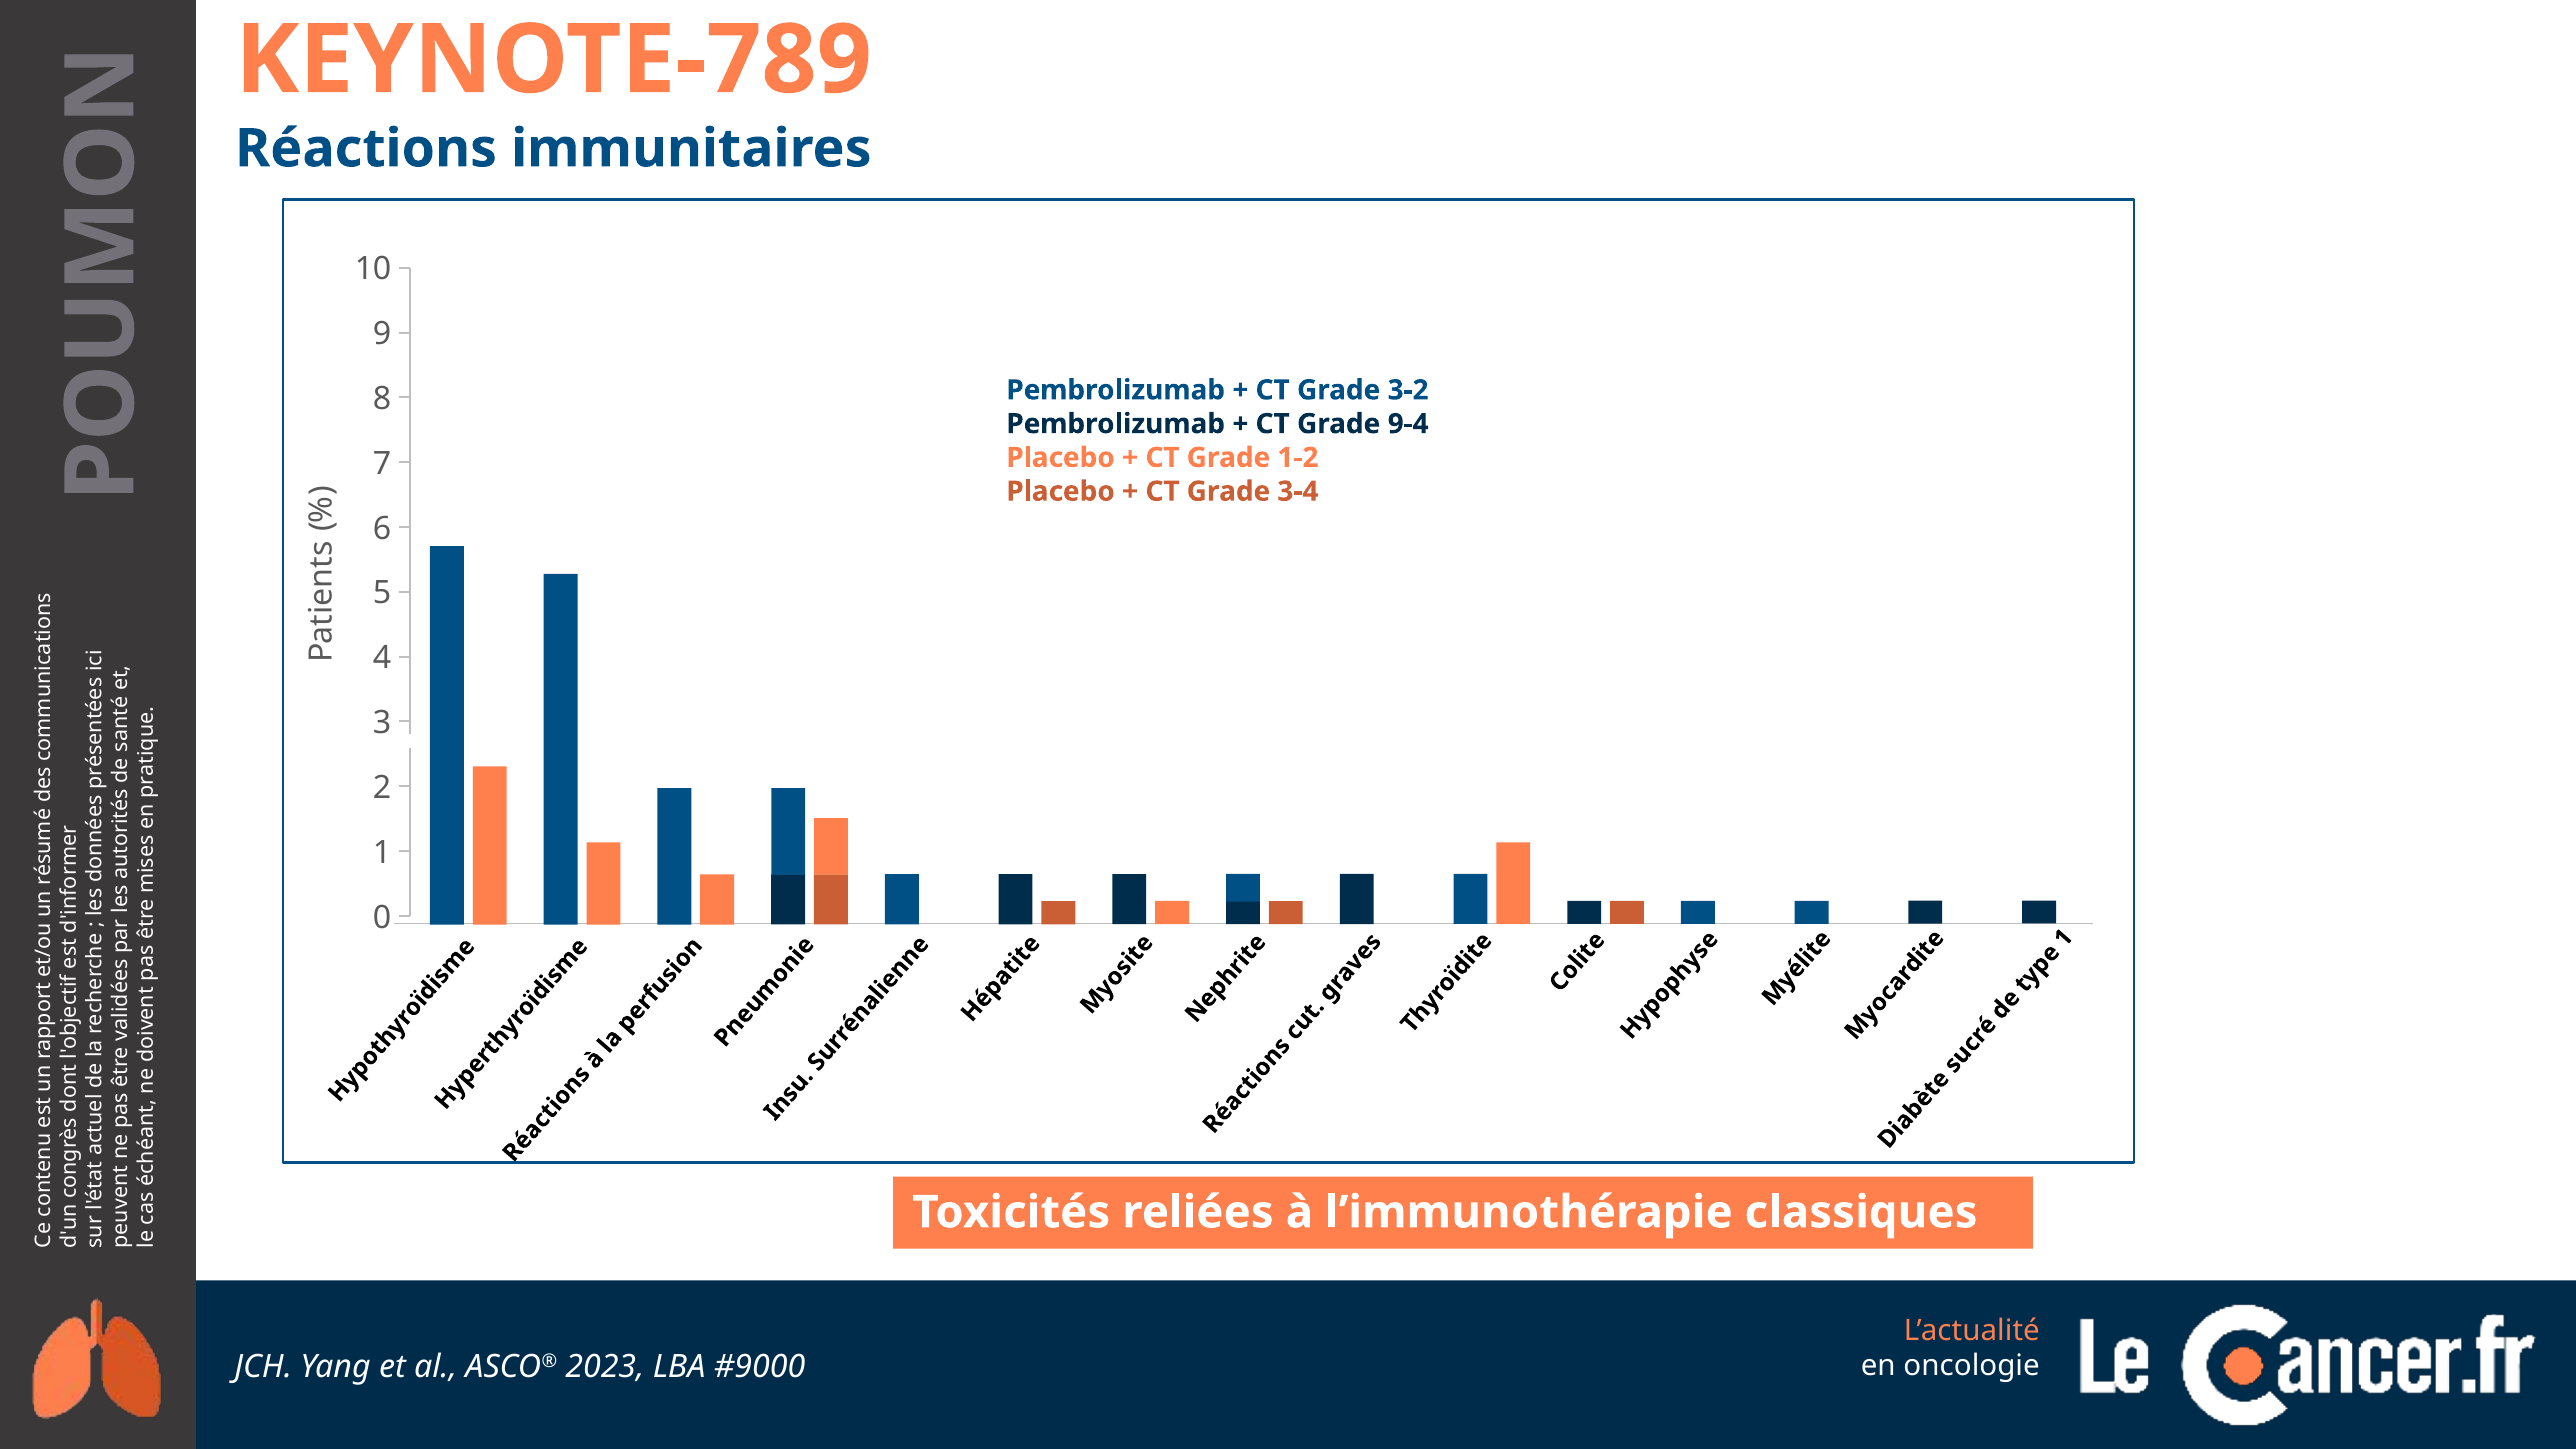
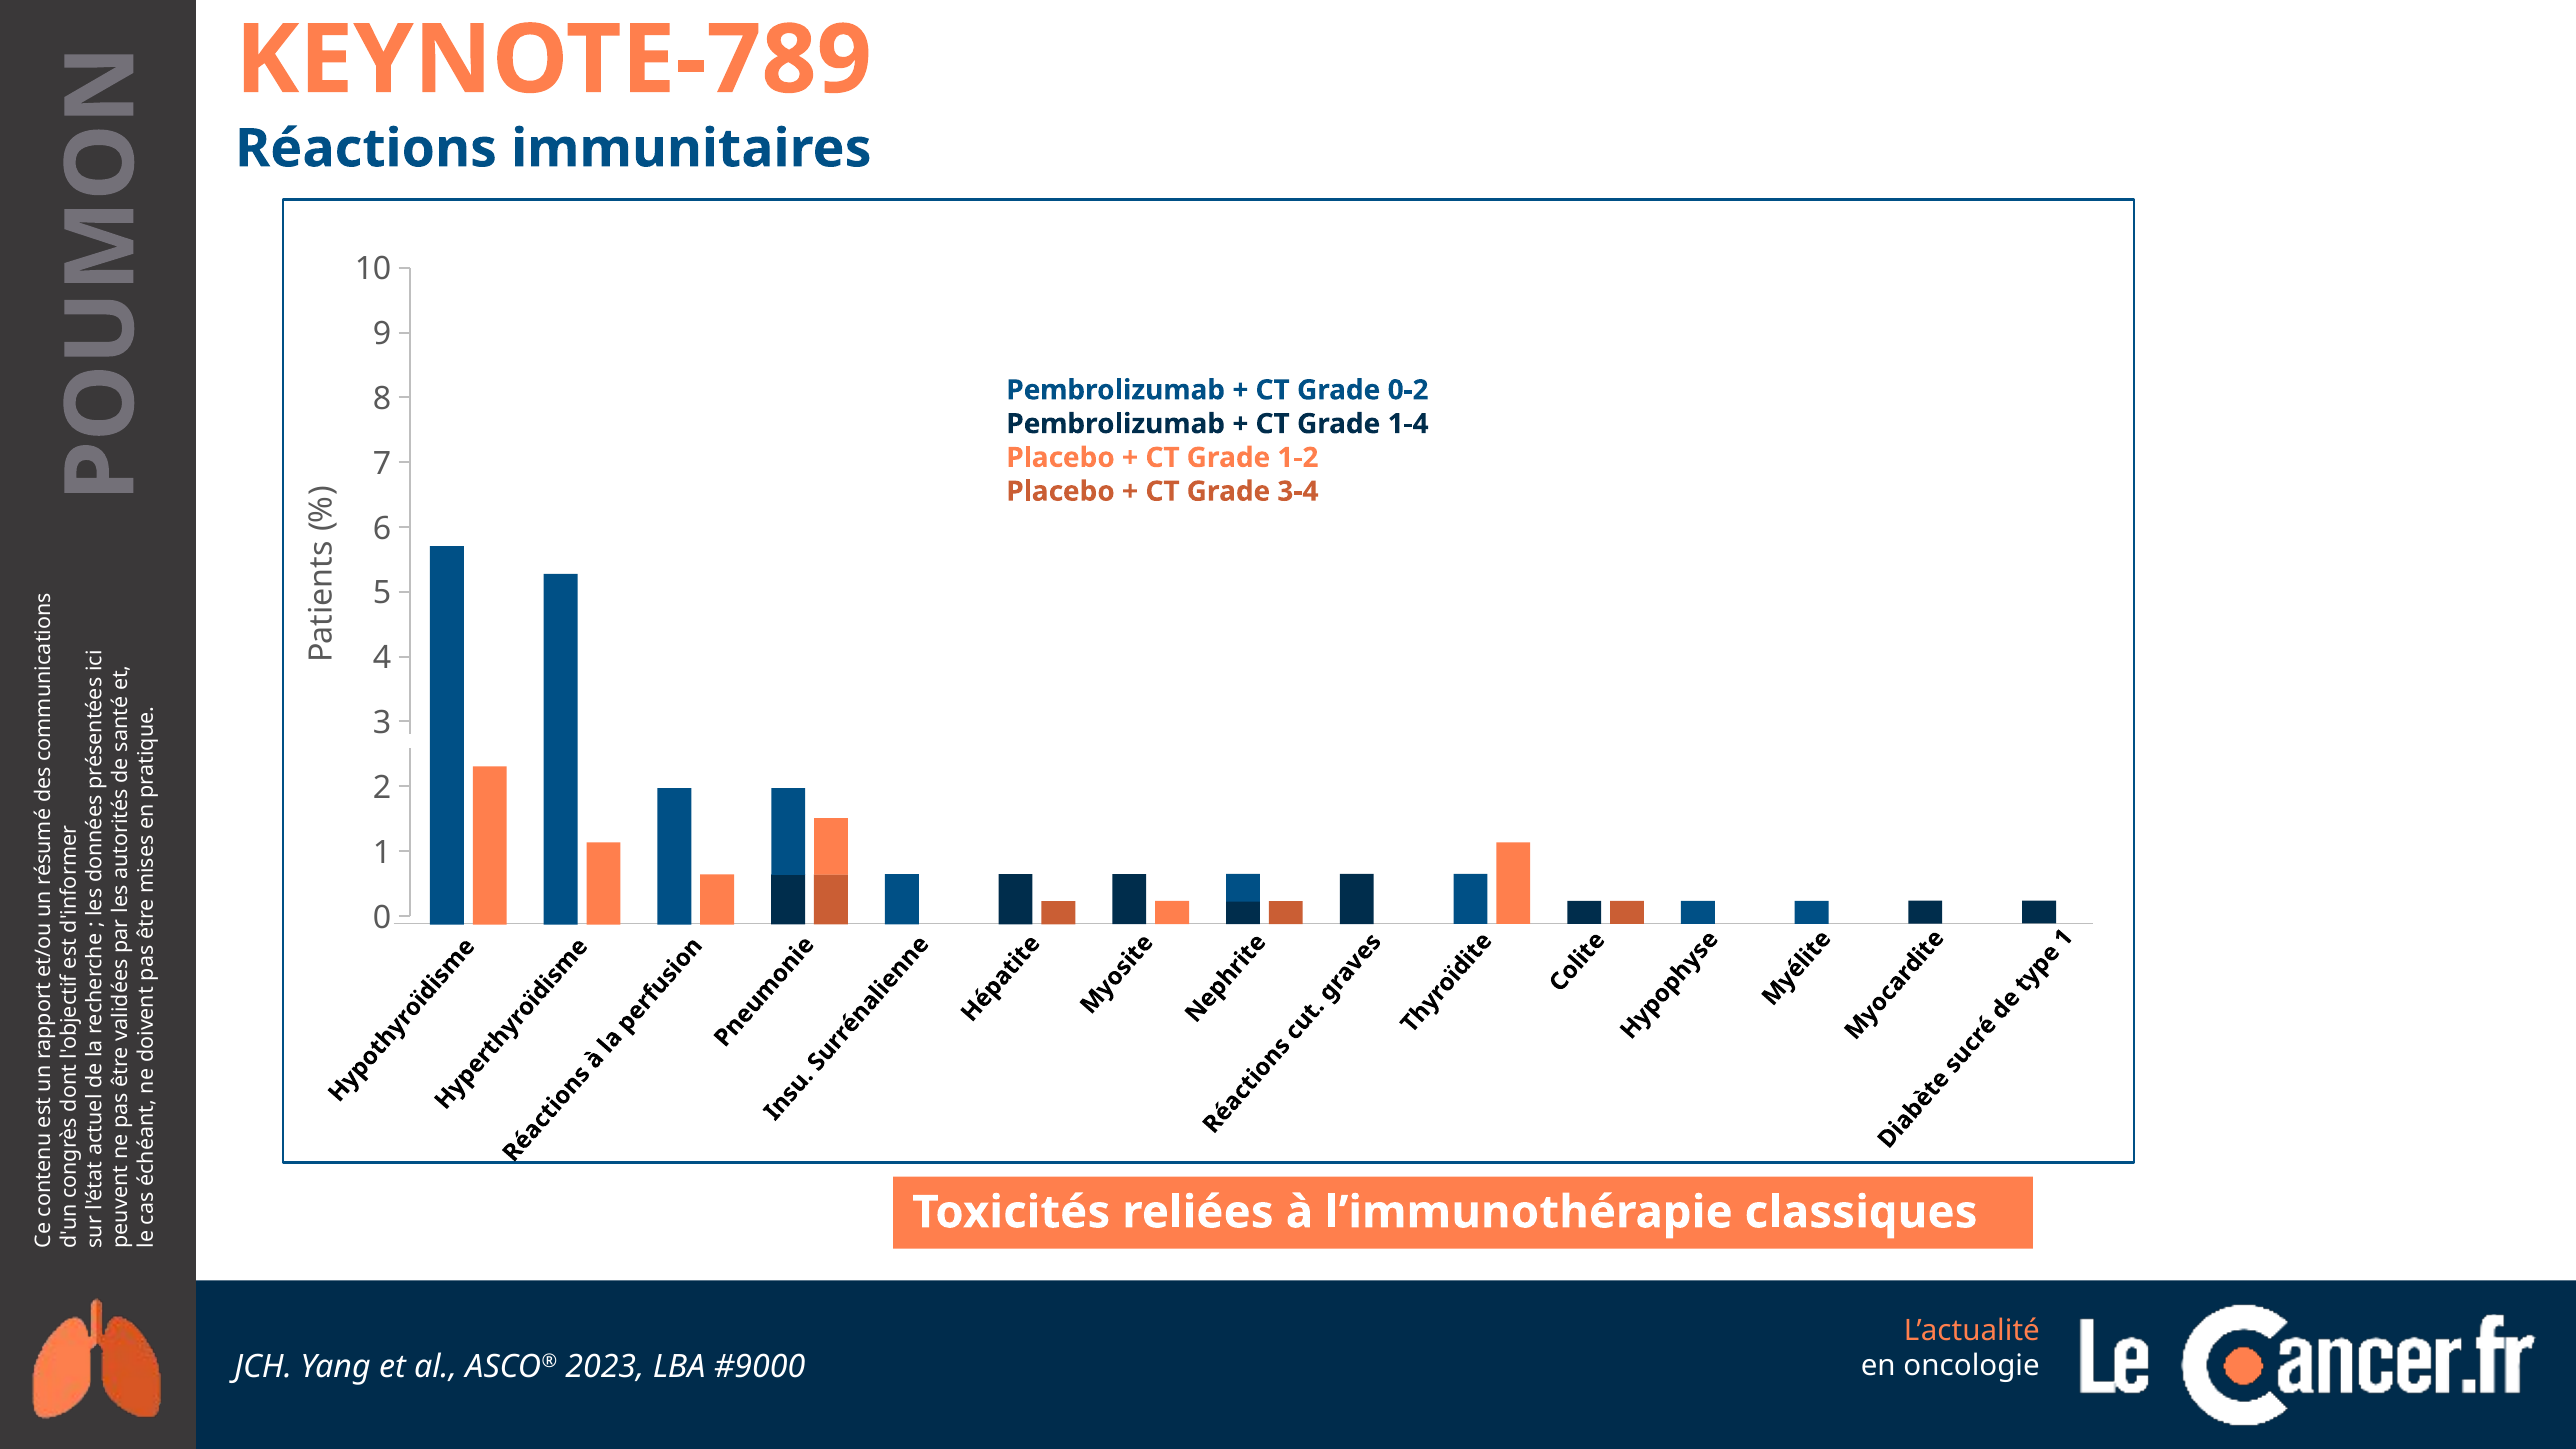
3-2: 3-2 -> 0-2 (1408, 390)
9-4: 9-4 -> 1-4 (1408, 424)
